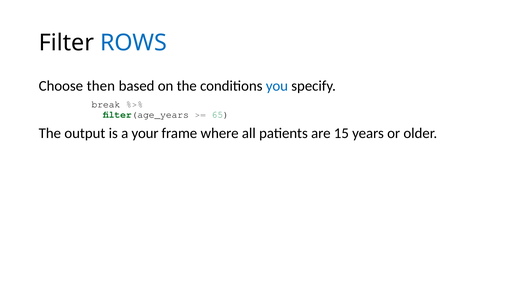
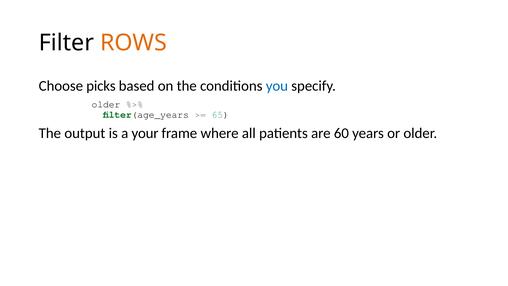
ROWS colour: blue -> orange (133, 43)
then: then -> picks (101, 86)
break: break -> older (106, 104)
15: 15 -> 60 (341, 133)
